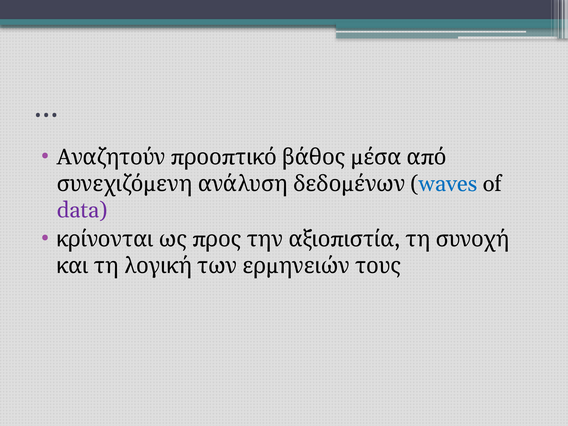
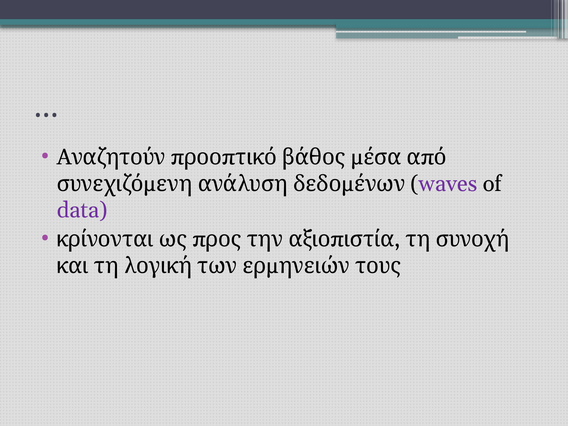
waves colour: blue -> purple (448, 184)
